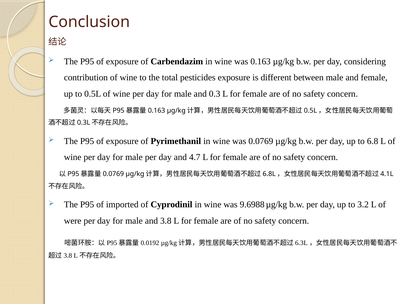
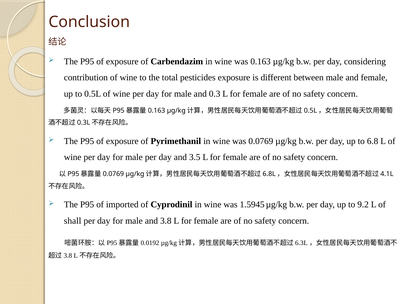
4.7: 4.7 -> 3.5 (195, 158)
9.6988: 9.6988 -> 1.5945 (252, 205)
3.2: 3.2 -> 9.2 (363, 205)
were: were -> shall (73, 221)
